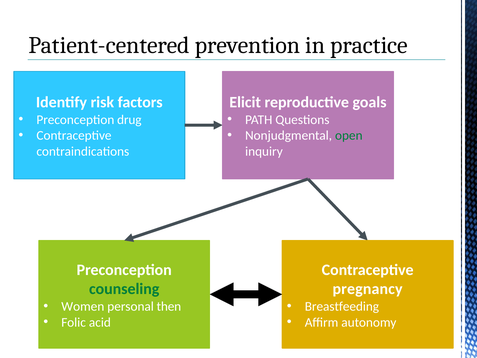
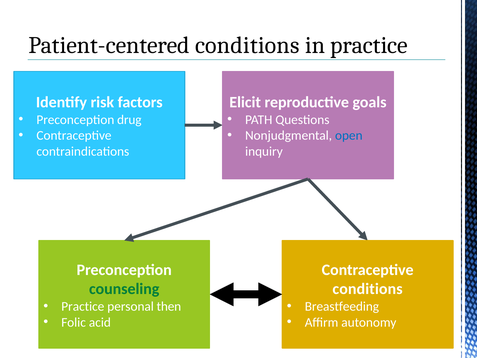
Patient-centered prevention: prevention -> conditions (247, 45)
open colour: green -> blue (349, 135)
pregnancy: pregnancy -> conditions (368, 289)
Women: Women -> Practice (83, 306)
